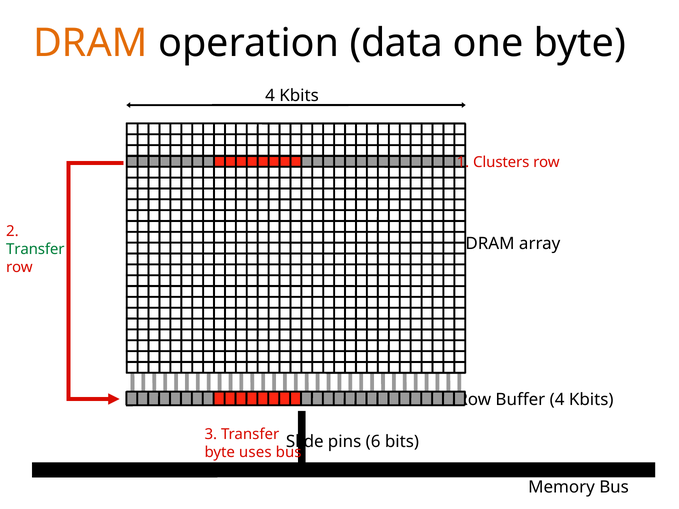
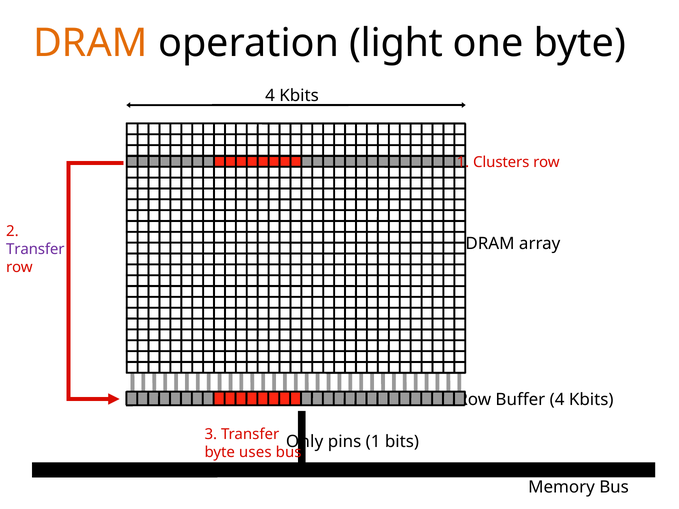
data: data -> light (396, 43)
Transfer colour: green -> purple (35, 250)
Slide: Slide -> Only (305, 442)
pins 6: 6 -> 1 (373, 442)
